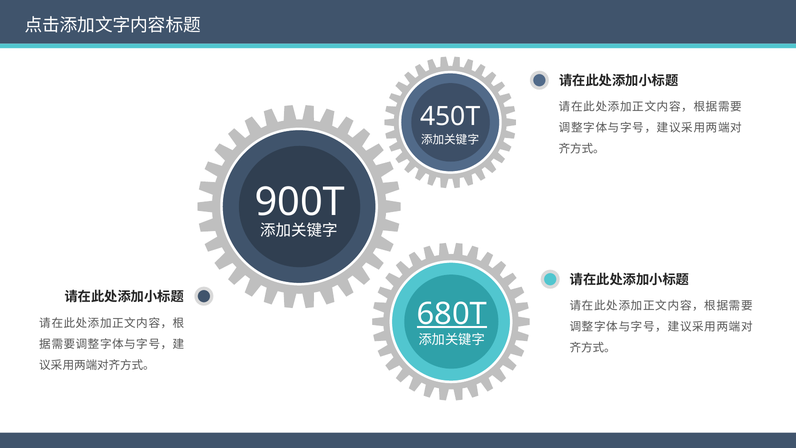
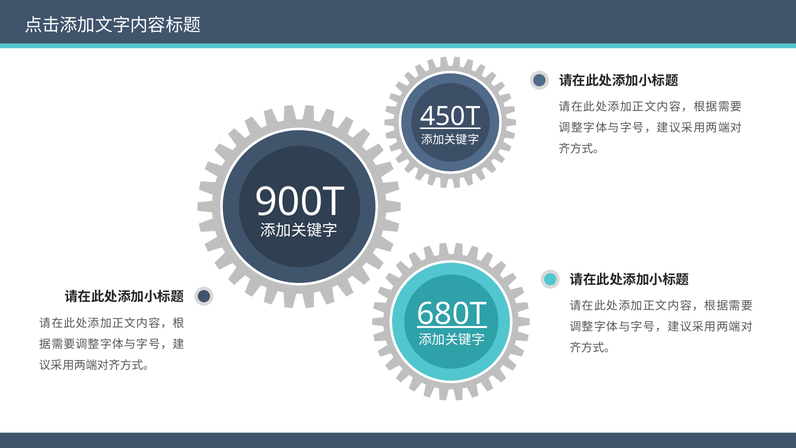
450T underline: none -> present (450, 117)
